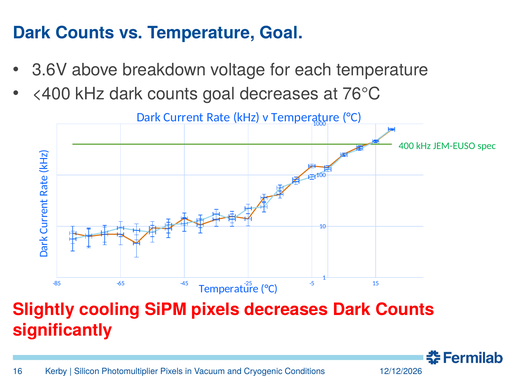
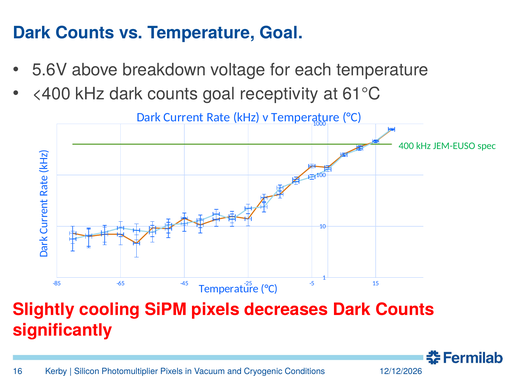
3.6V: 3.6V -> 5.6V (50, 70)
goal decreases: decreases -> receptivity (279, 94)
76°C: 76°C -> 61°C (362, 94)
